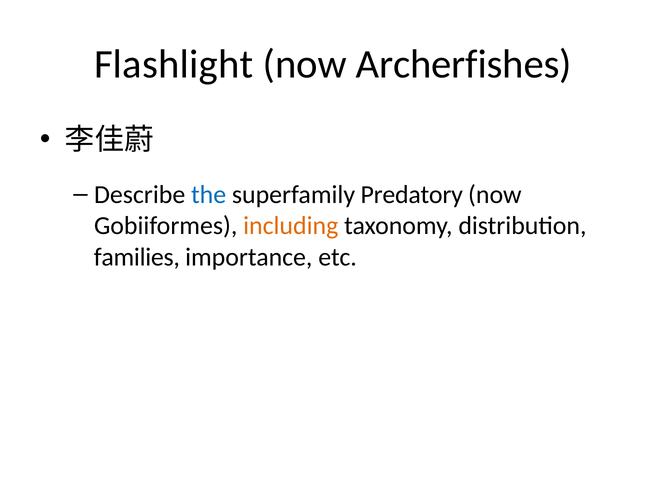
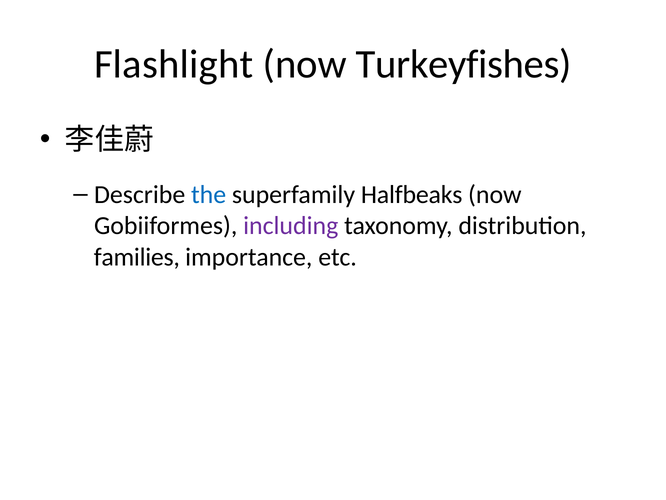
Archerfishes: Archerfishes -> Turkeyfishes (464, 64)
Predatory: Predatory -> Halfbeaks (412, 195)
including colour: orange -> purple (291, 226)
